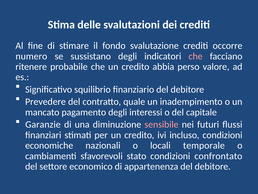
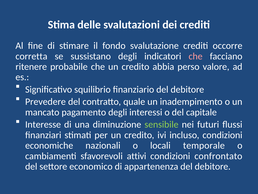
numero: numero -> corretta (31, 56)
Garanzie: Garanzie -> Interesse (43, 124)
sensibile colour: pink -> light green (161, 124)
stato: stato -> attivi (137, 156)
